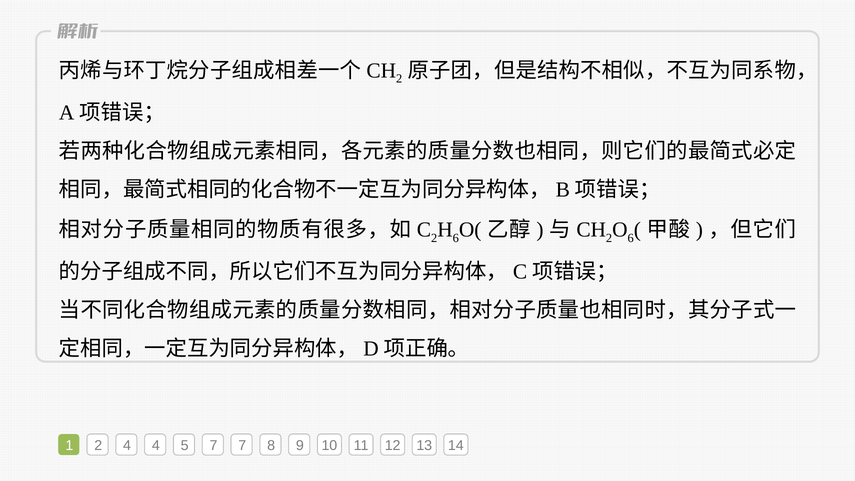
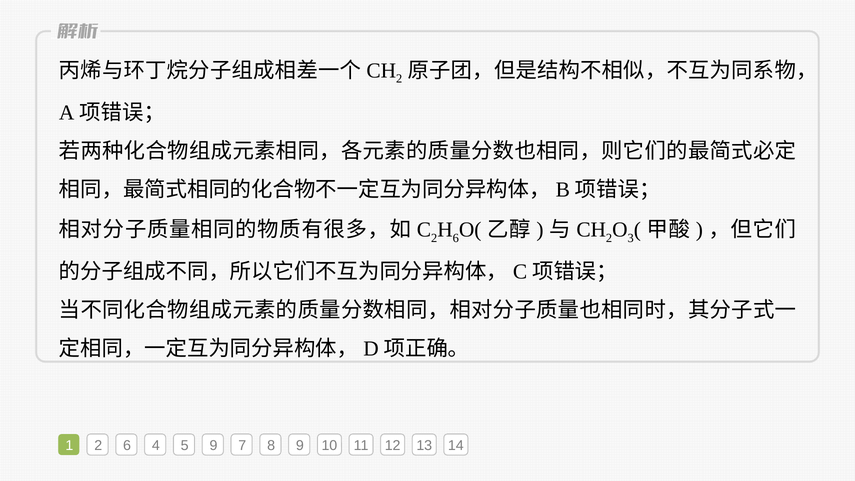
6: 6 -> 3 (631, 238)
2 4: 4 -> 6 (127, 445)
5 7: 7 -> 9 (213, 445)
